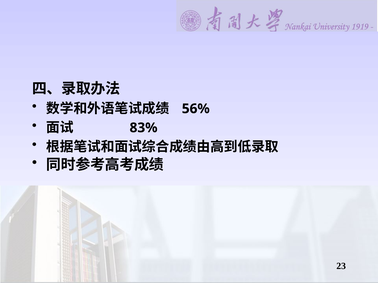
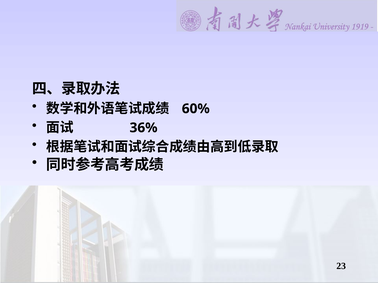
56%: 56% -> 60% (196, 109)
83%: 83% -> 36% (144, 128)
